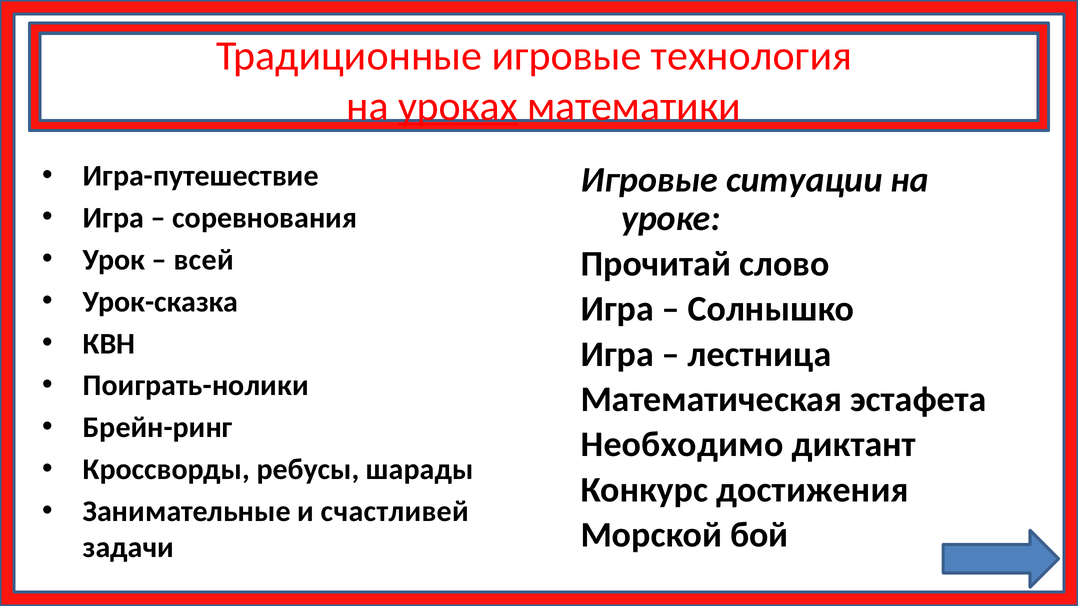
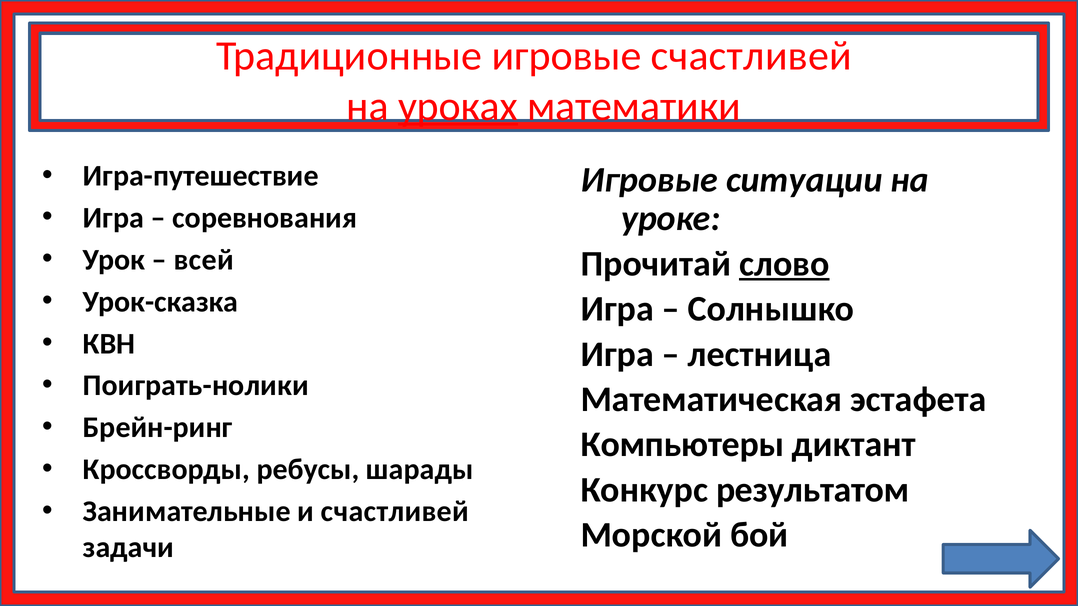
игровые технология: технология -> счастливей (751, 56)
слово underline: none -> present (784, 264)
Необходимо: Необходимо -> Компьютеры (682, 445)
достижения: достижения -> результатом (813, 490)
